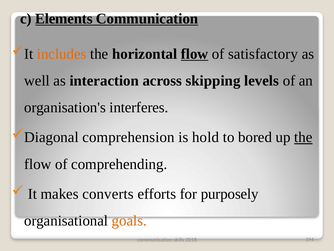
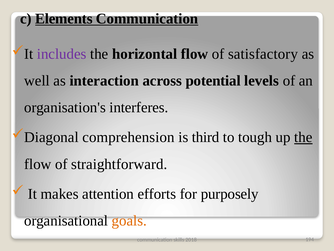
includes colour: orange -> purple (62, 54)
flow underline: present -> none (195, 54)
skipping: skipping -> potential (213, 81)
hold: hold -> third (206, 137)
bored: bored -> tough (255, 137)
comprehending: comprehending -> straightforward (119, 164)
converts: converts -> attention (108, 193)
